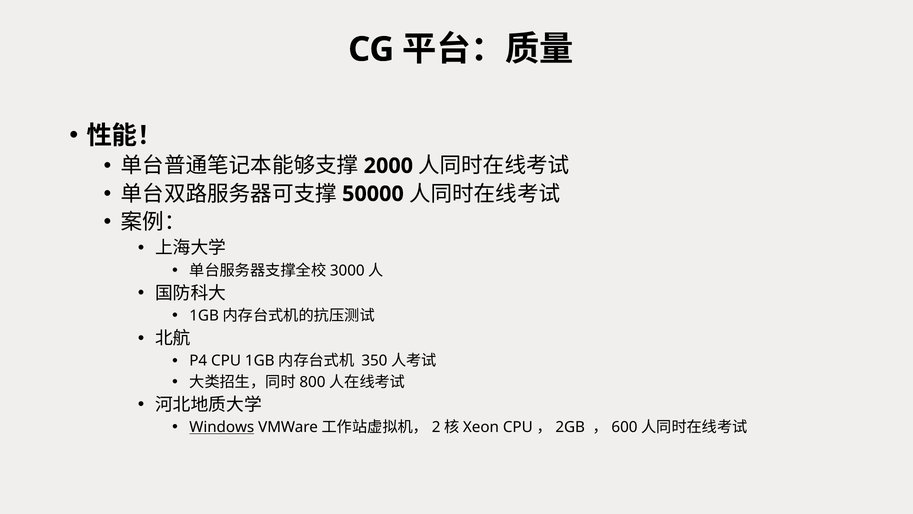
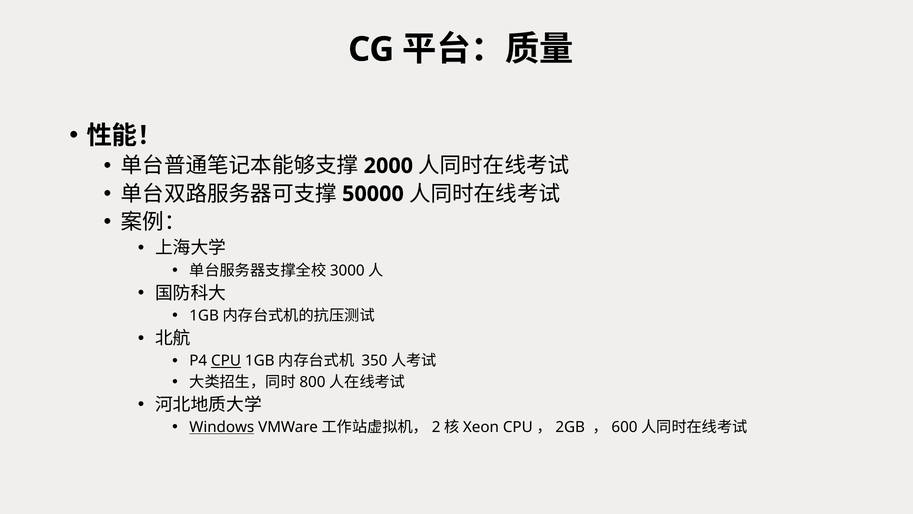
CPU underline: none -> present (226, 361)
